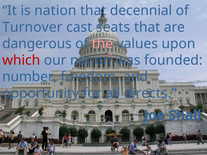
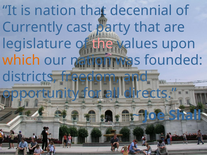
Turnover: Turnover -> Currently (32, 27)
seats: seats -> party (113, 27)
dangerous: dangerous -> legislature (37, 44)
which colour: red -> orange (21, 60)
number: number -> districts (30, 77)
